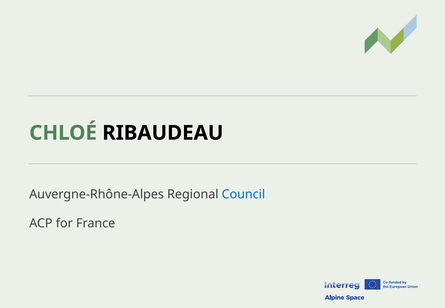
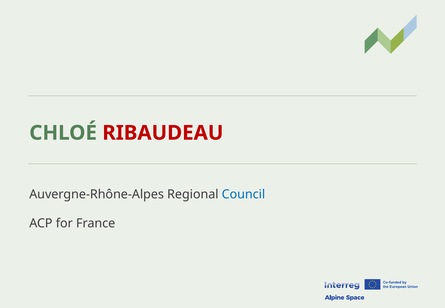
RIBAUDEAU colour: black -> red (163, 133)
